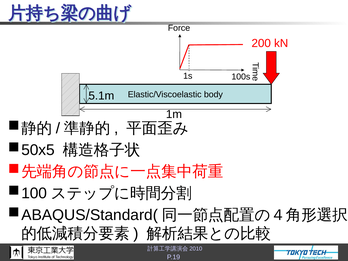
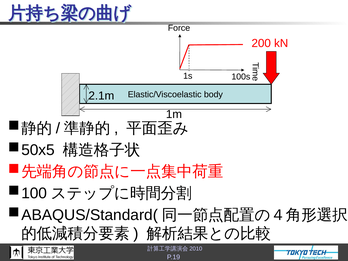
5.1m: 5.1m -> 2.1m (101, 96)
